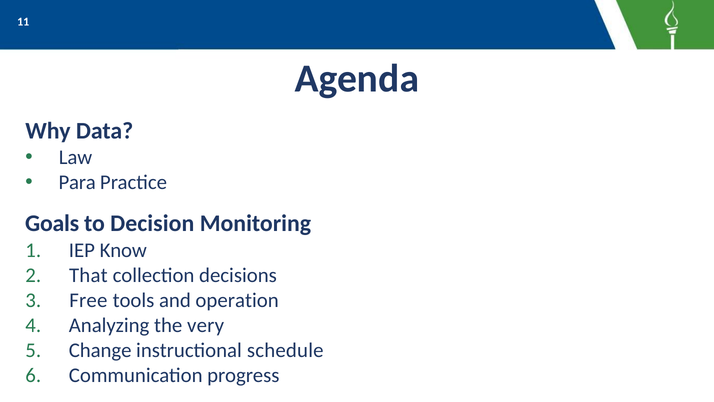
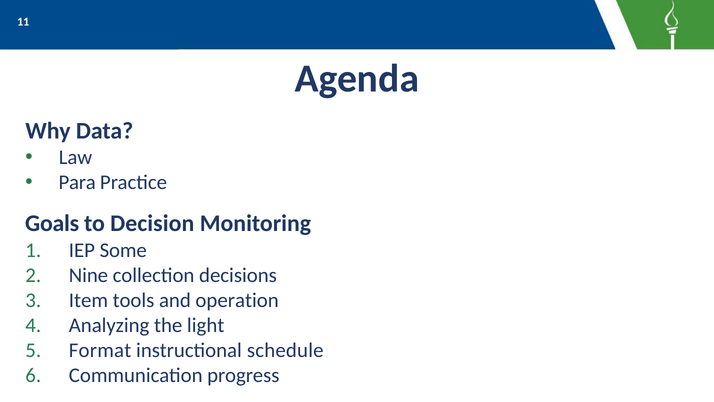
Know: Know -> Some (123, 250)
That: That -> Nine (88, 275)
Free: Free -> Item (88, 300)
very: very -> light (206, 325)
Change: Change -> Format (100, 350)
